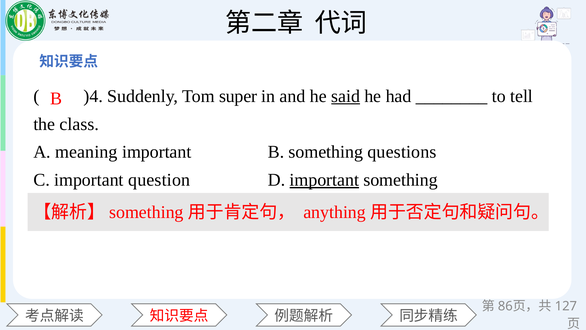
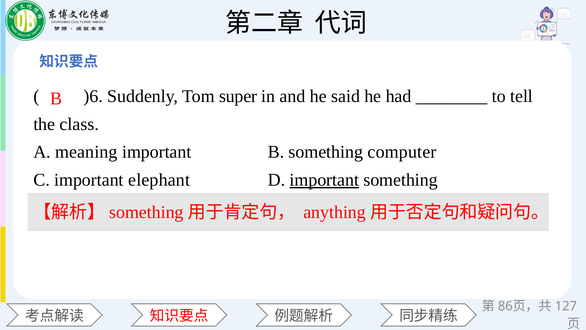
)4: )4 -> )6 (93, 96)
said underline: present -> none (346, 96)
questions: questions -> computer (402, 152)
question: question -> elephant (159, 180)
